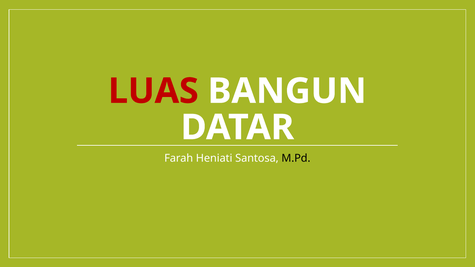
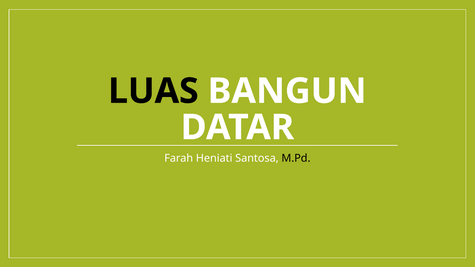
LUAS colour: red -> black (153, 91)
